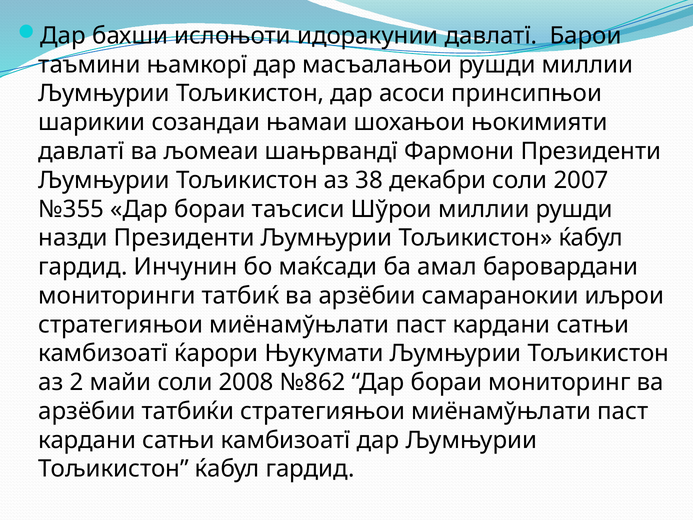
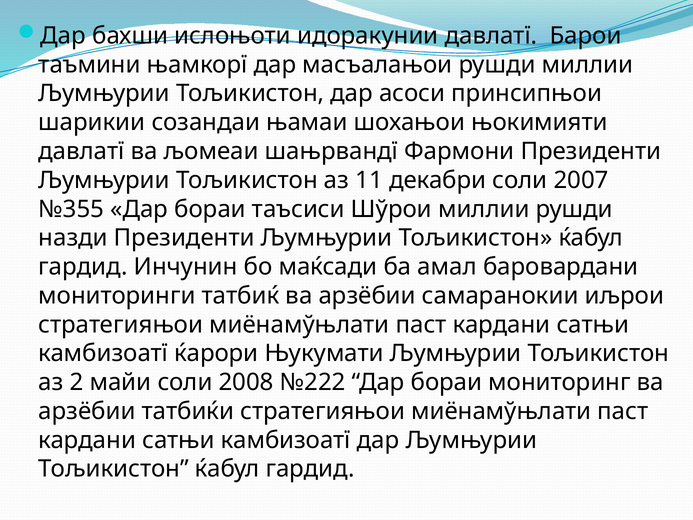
38: 38 -> 11 (369, 180)
№862: №862 -> №222 (313, 382)
